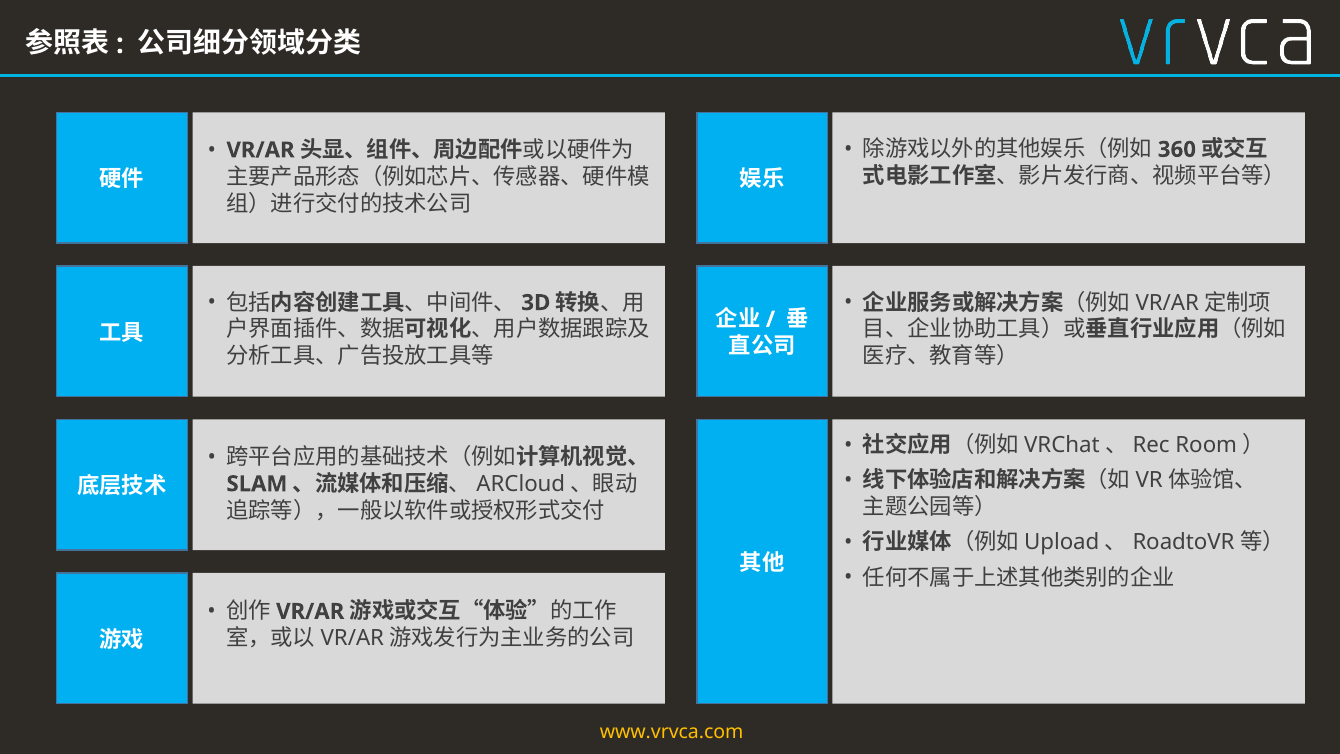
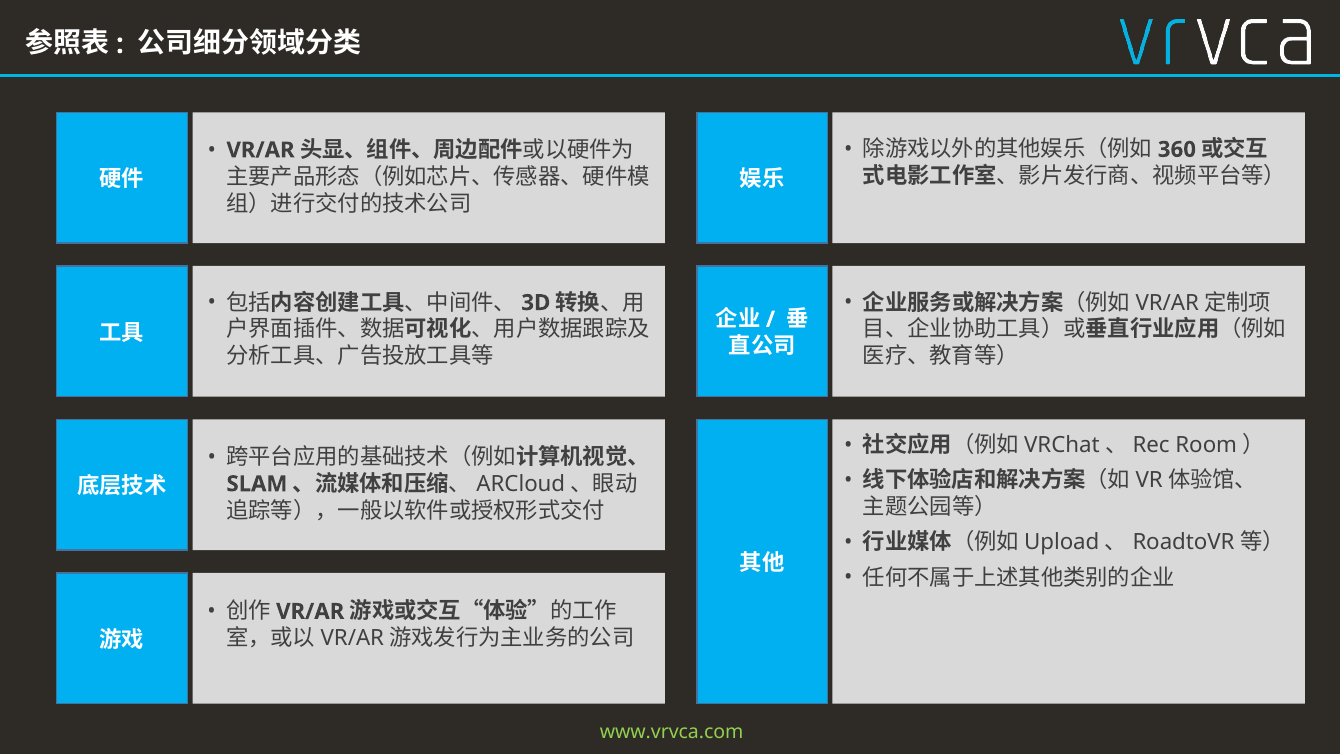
www.vrvca.com colour: yellow -> light green (672, 732)
